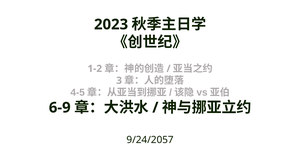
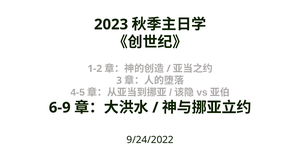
9/24/2057: 9/24/2057 -> 9/24/2022 (150, 140)
